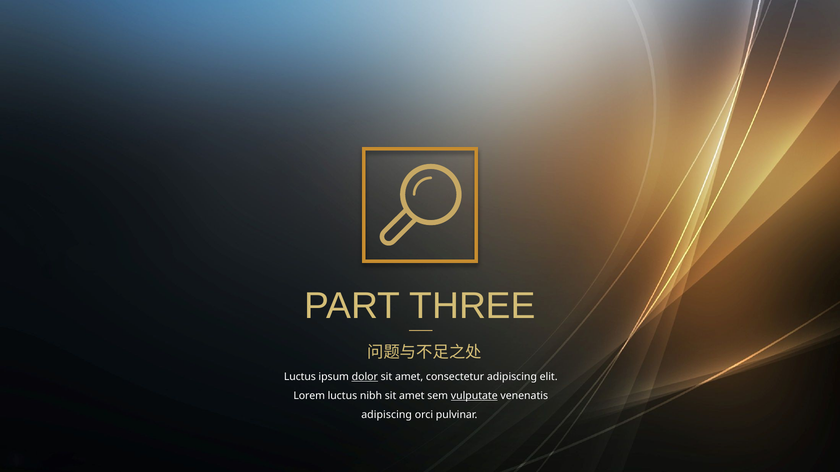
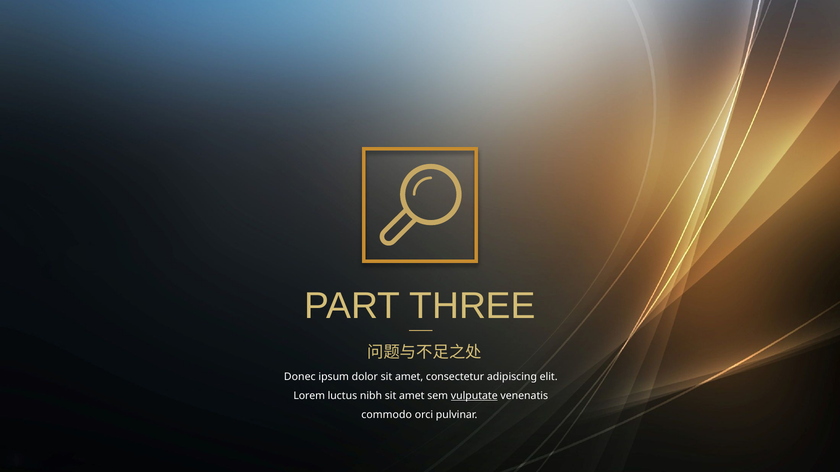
Luctus: Luctus -> Donec (300, 377)
dolor underline: present -> none (365, 377)
adipiscing: adipiscing -> commodo (387, 415)
